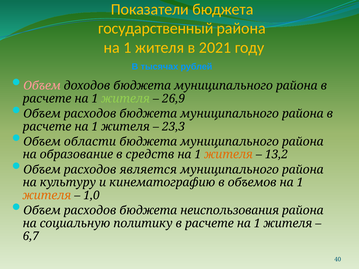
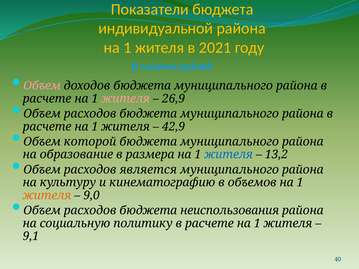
государственный: государственный -> индивидуальной (156, 28)
жителя colour: light green -> pink (126, 99)
23,3: 23,3 -> 42,9 (174, 127)
области: области -> которой (90, 142)
средств: средств -> размера (150, 155)
жителя colour: orange -> blue (229, 155)
1,0: 1,0 -> 9,0 (92, 196)
6,7: 6,7 -> 9,1 (31, 236)
